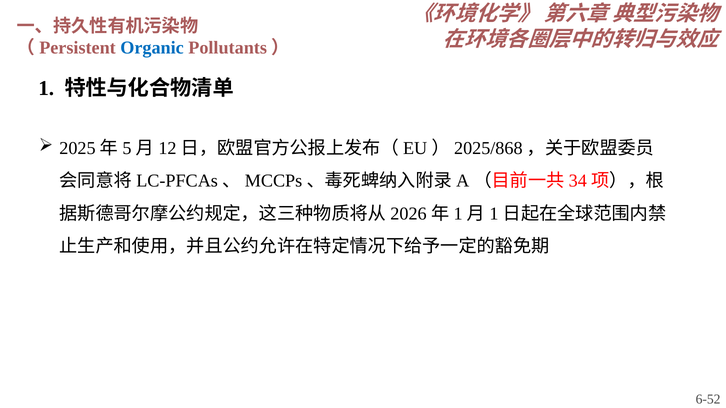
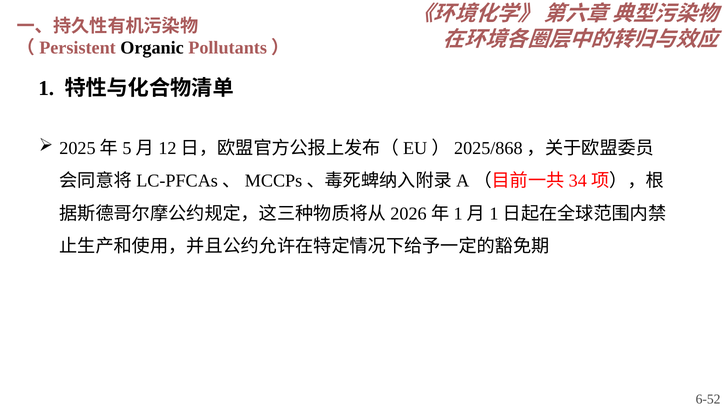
Organic colour: blue -> black (152, 48)
